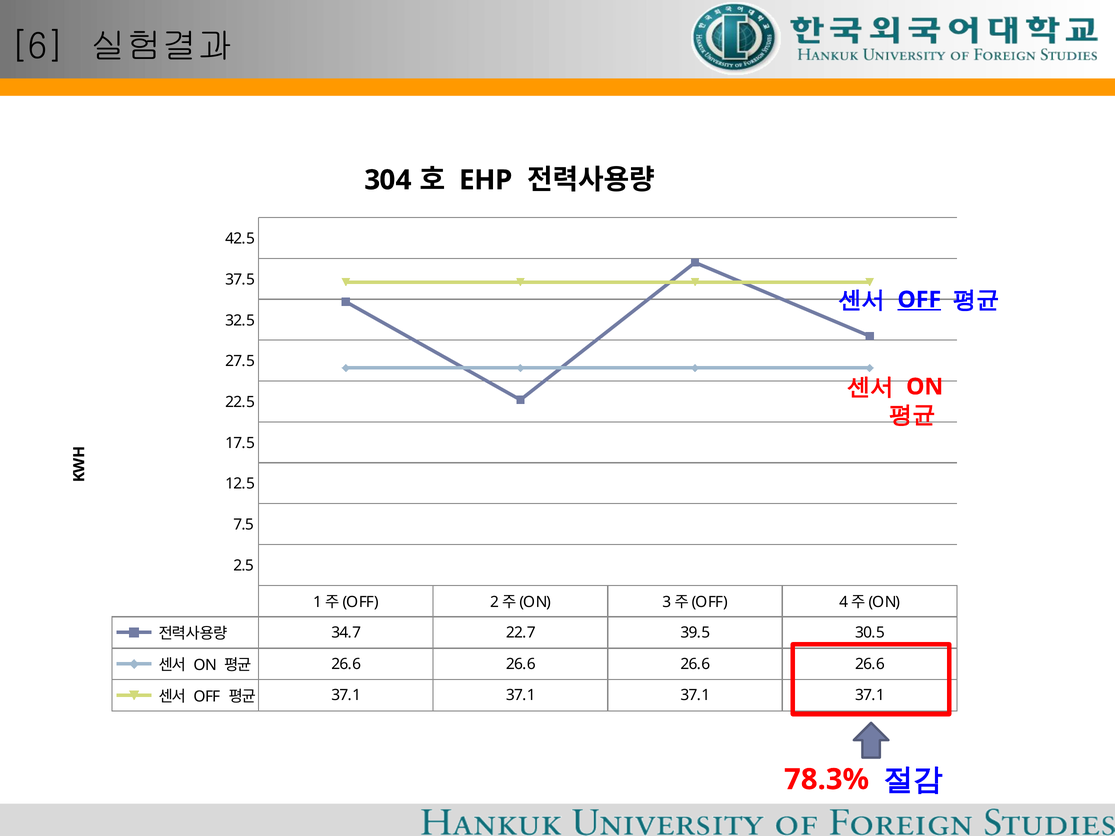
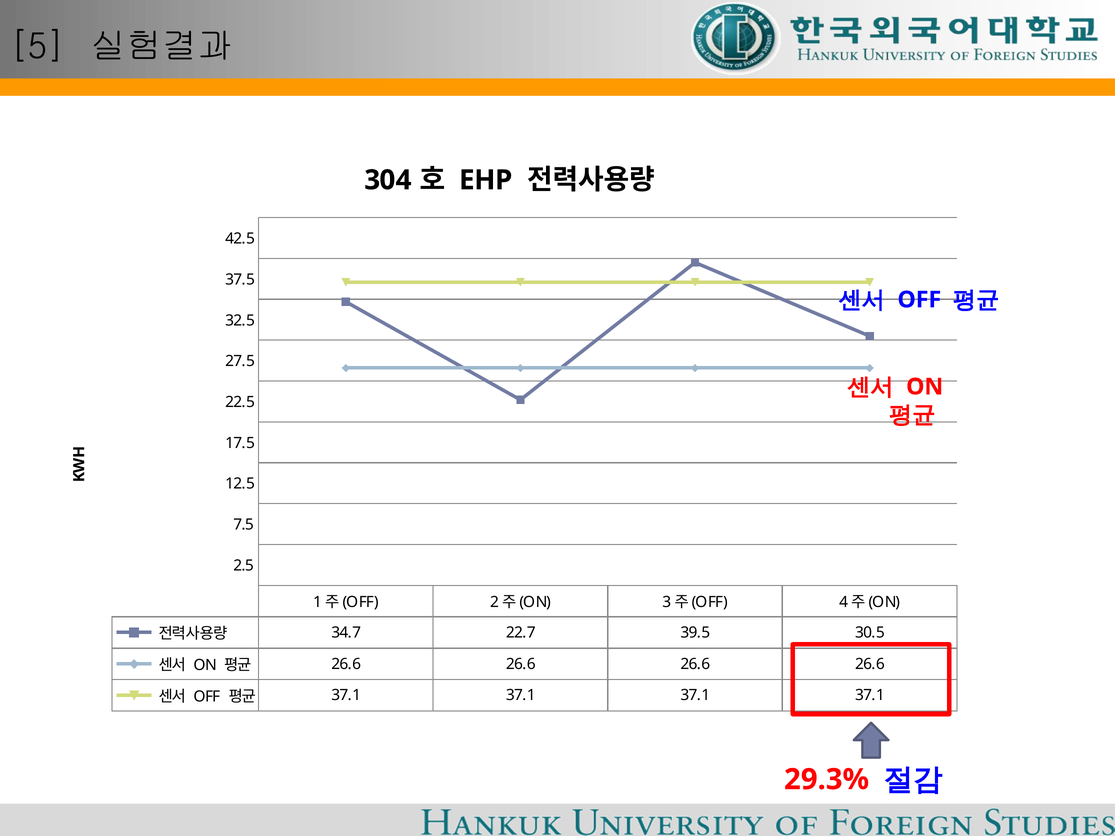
6: 6 -> 5 (38, 47)
OFF underline: present -> none (919, 300)
78.3%: 78.3% -> 29.3% (827, 780)
